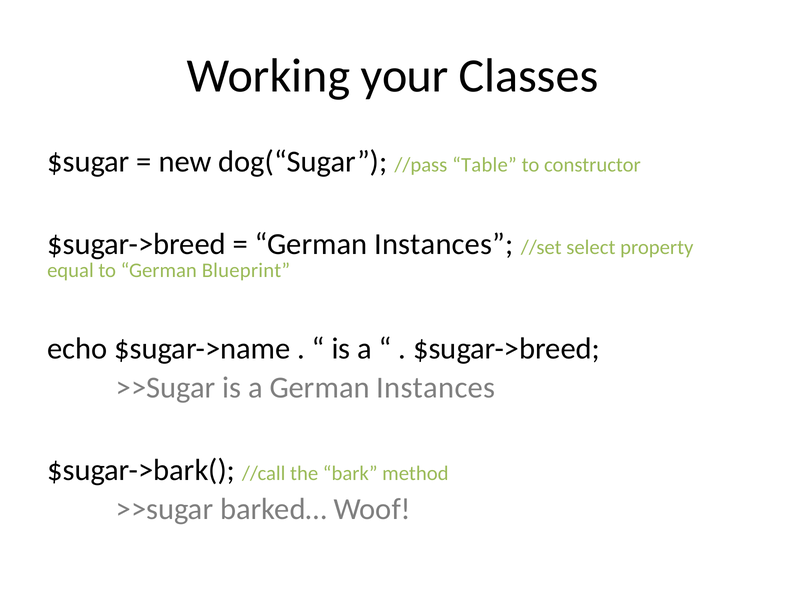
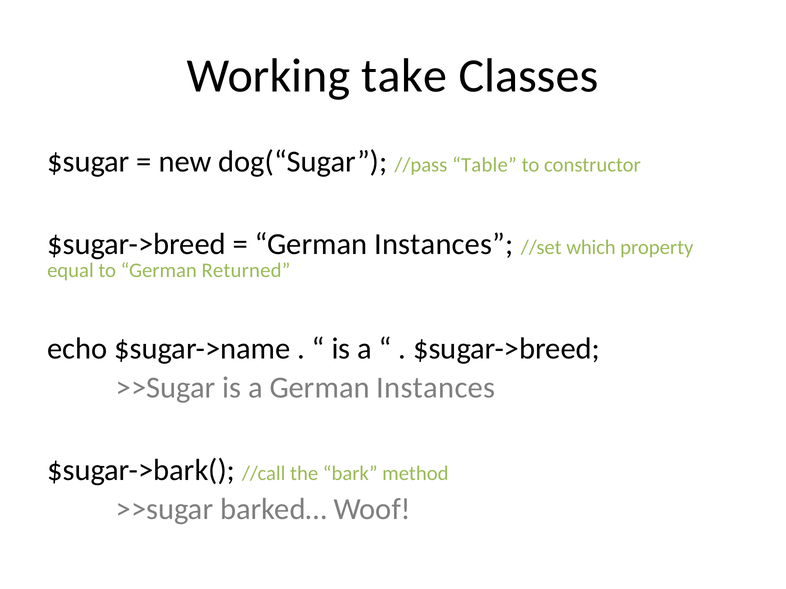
your: your -> take (404, 76)
select: select -> which (591, 247)
Blueprint: Blueprint -> Returned (246, 271)
